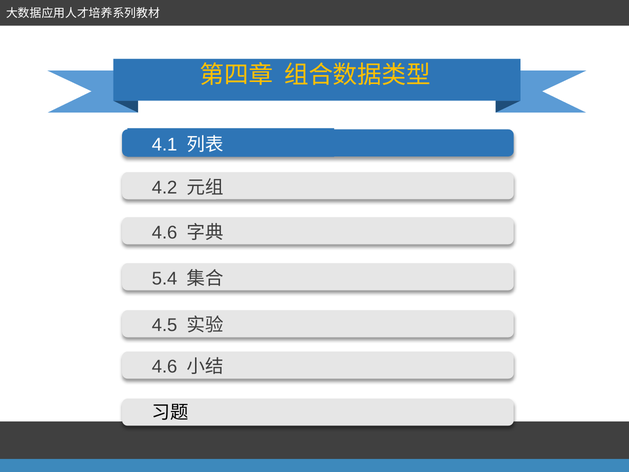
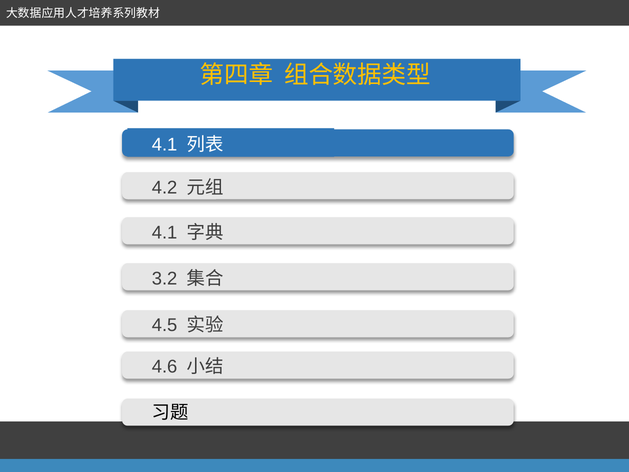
4.6: 4.6 -> 4.1 (165, 233)
5.4: 5.4 -> 3.2 (165, 278)
